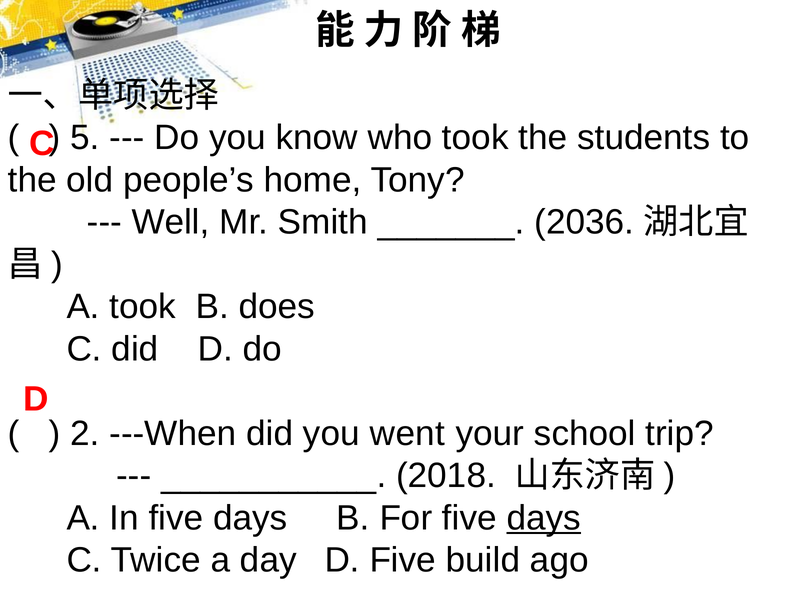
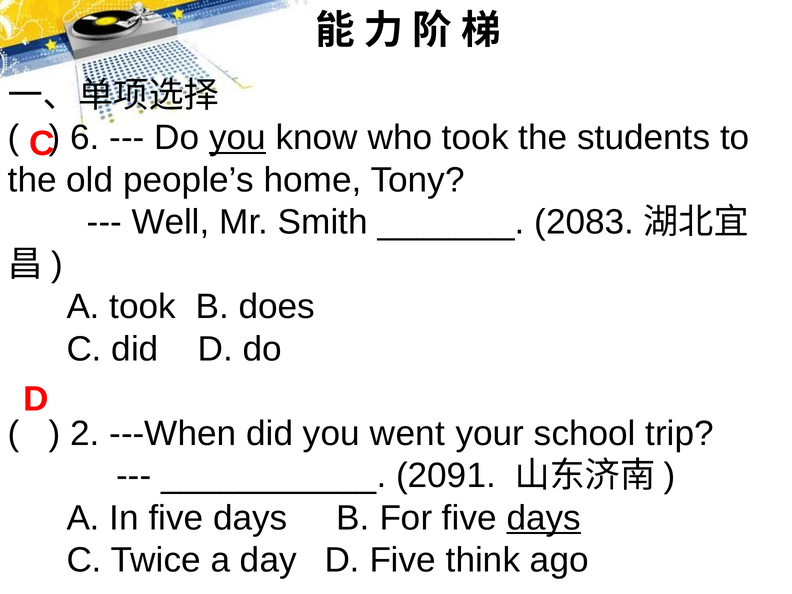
5: 5 -> 6 (85, 138)
you underline: none -> present (237, 138)
2036: 2036 -> 2083 (584, 222)
2018: 2018 -> 2091 (446, 476)
build: build -> think (483, 560)
